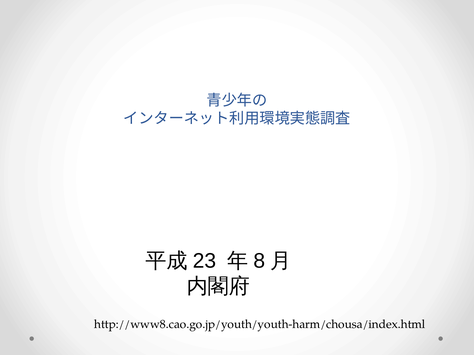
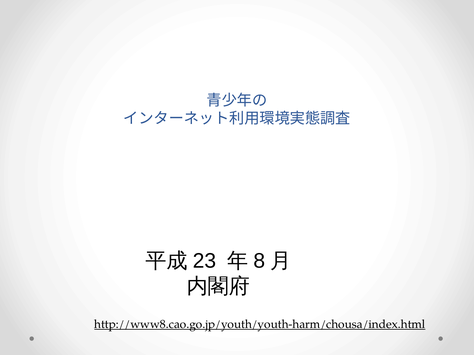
http://www8.cao.go.jp/youth/youth-harm/chousa/index.html underline: none -> present (260, 325)
